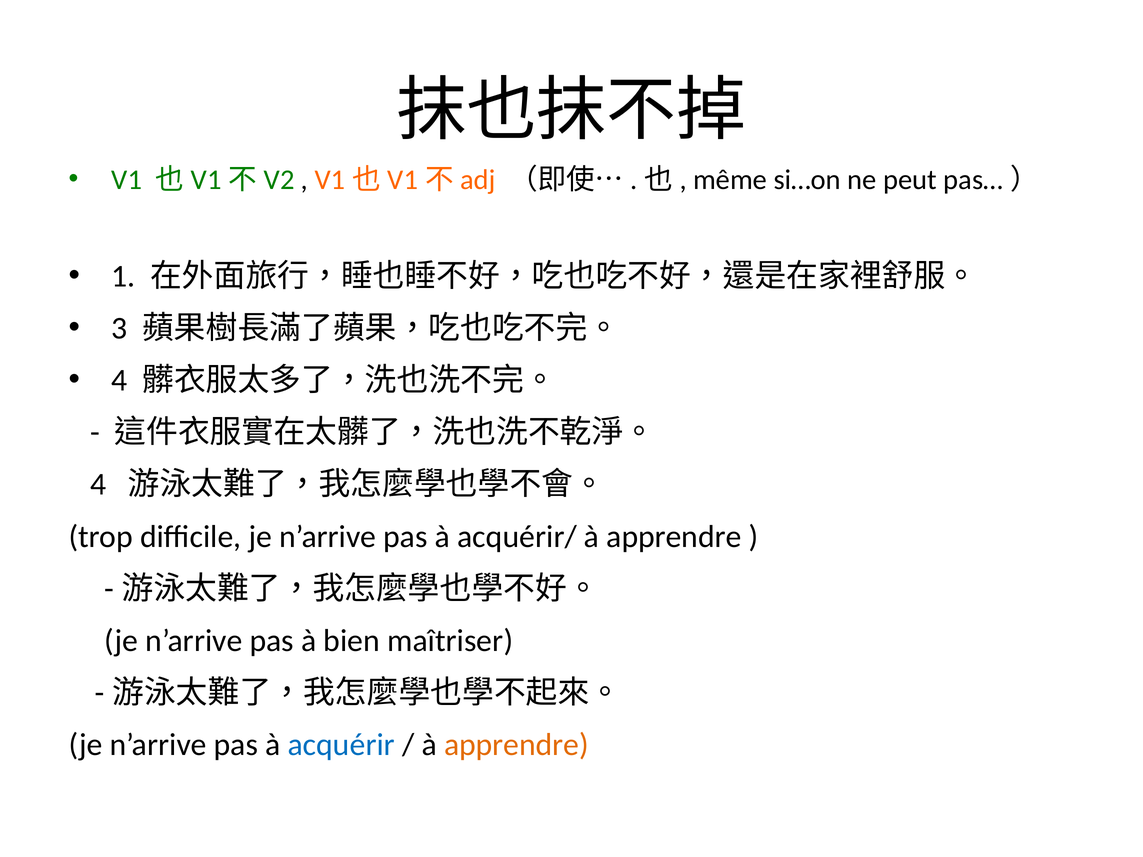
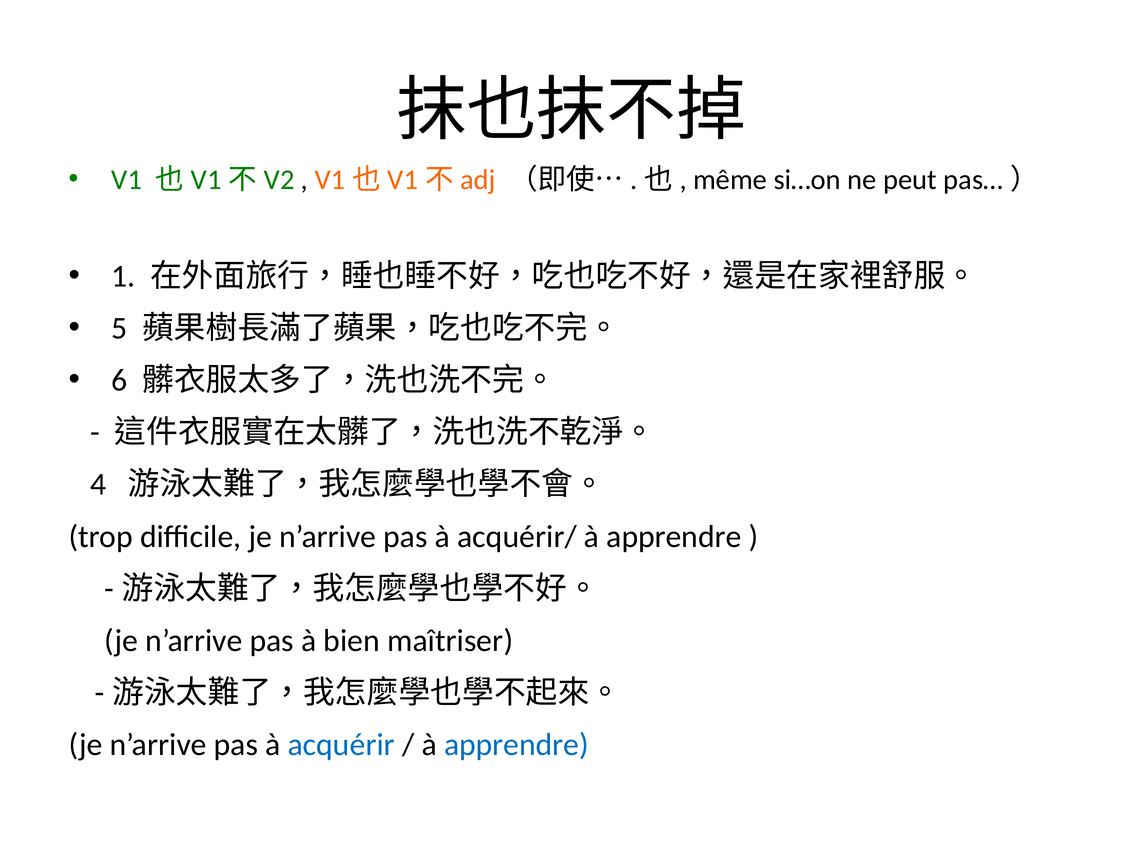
3: 3 -> 5 (120, 328)
4: 4 -> 6 (120, 381)
apprendre colour: orange -> blue (516, 745)
